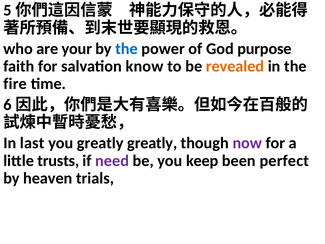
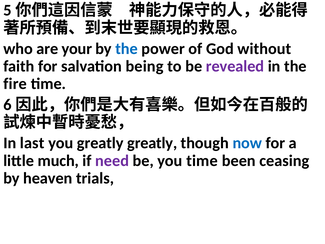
purpose: purpose -> without (264, 49)
know: know -> being (145, 66)
revealed colour: orange -> purple (235, 66)
now colour: purple -> blue (247, 143)
trusts: trusts -> much (58, 160)
you keep: keep -> time (202, 160)
perfect: perfect -> ceasing (284, 160)
